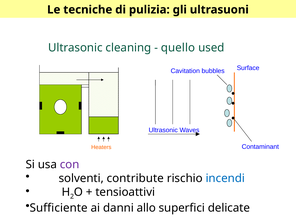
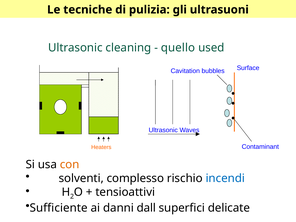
con colour: purple -> orange (70, 164)
contribute: contribute -> complesso (135, 178)
allo: allo -> dall (146, 208)
